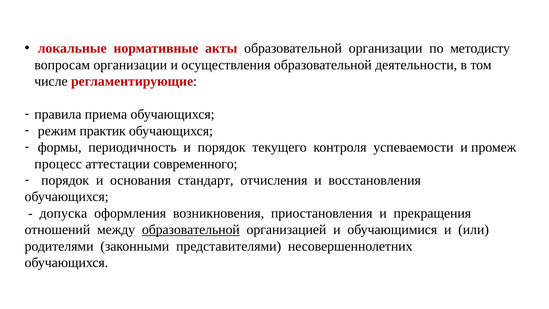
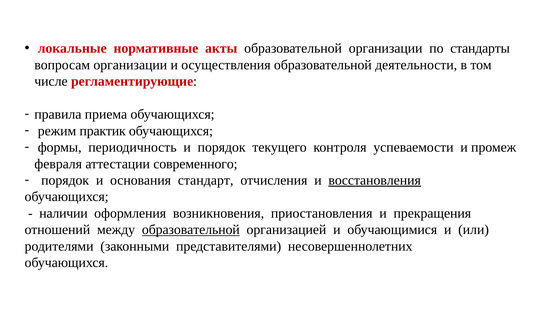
методисту: методисту -> стандарты (480, 48)
процесс: процесс -> февраля (58, 164)
восстановления underline: none -> present (375, 180)
допуска: допуска -> наличии (63, 213)
